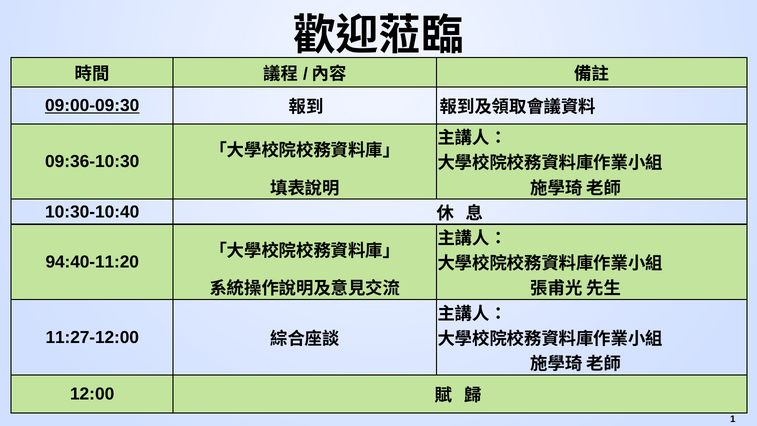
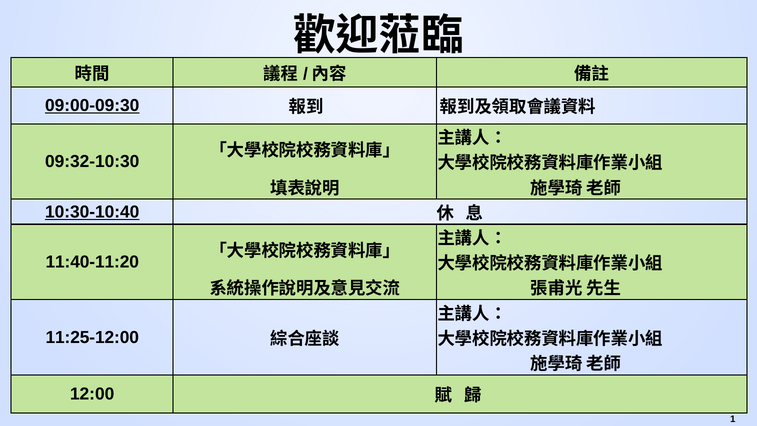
09:36-10:30: 09:36-10:30 -> 09:32-10:30 (92, 162)
10:30-10:40 underline: none -> present (92, 212)
94:40-11:20: 94:40-11:20 -> 11:40-11:20 (92, 262)
11:27-12:00: 11:27-12:00 -> 11:25-12:00 (92, 337)
